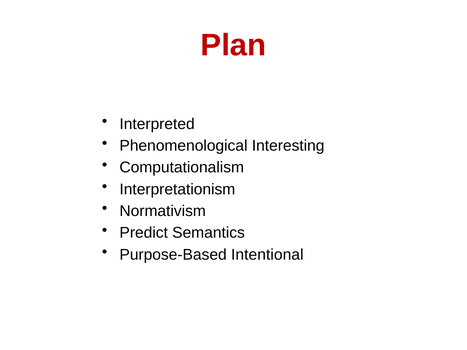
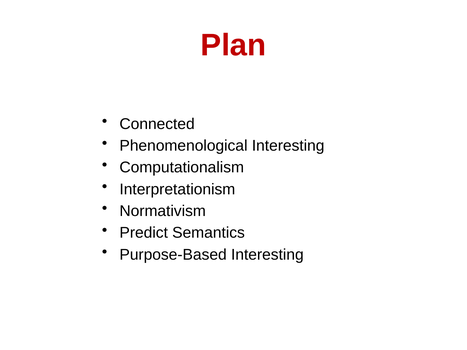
Interpreted: Interpreted -> Connected (157, 124)
Purpose-Based Intentional: Intentional -> Interesting (267, 255)
